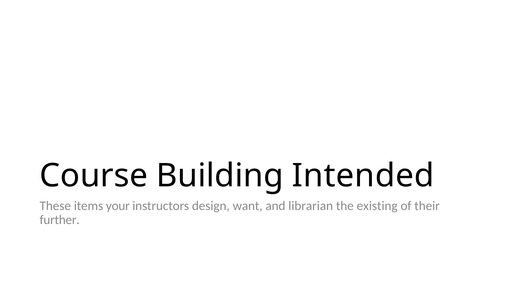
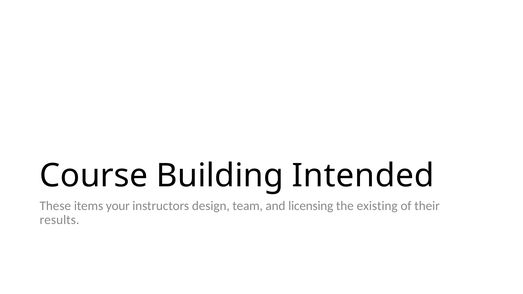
want: want -> team (248, 206)
librarian: librarian -> licensing (311, 206)
further: further -> results (59, 220)
